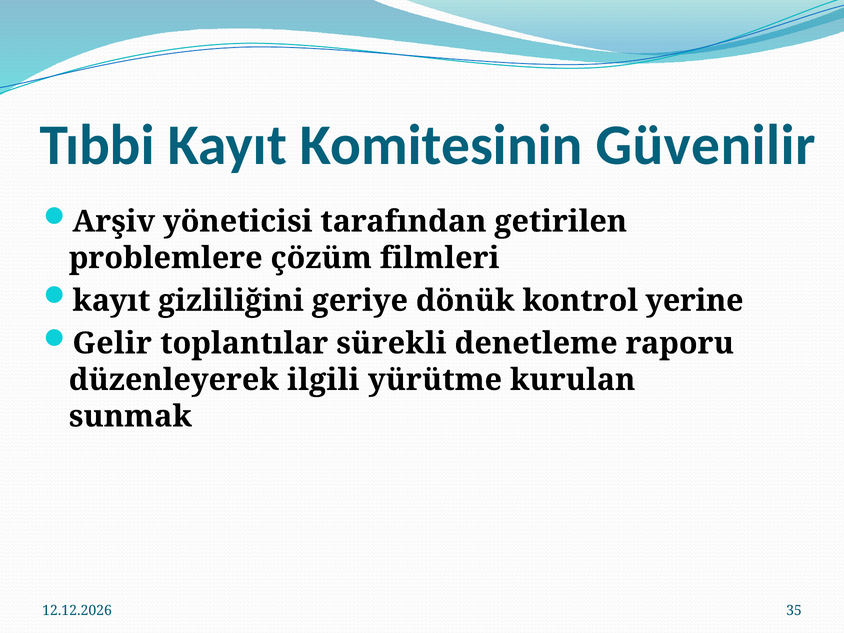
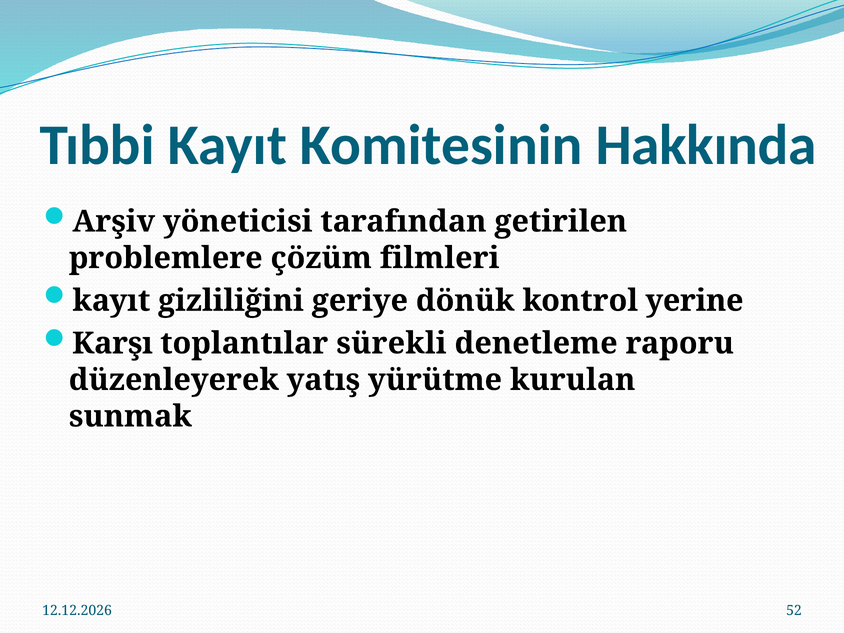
Güvenilir: Güvenilir -> Hakkında (706, 145)
Gelir: Gelir -> Karşı (112, 343)
ilgili: ilgili -> yatış (323, 380)
35: 35 -> 52 (794, 611)
